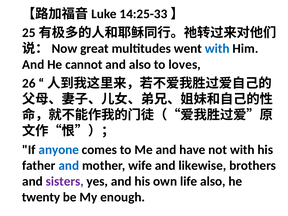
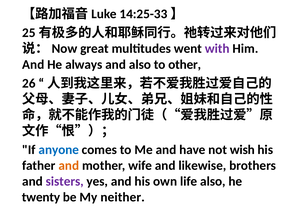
with colour: blue -> purple (217, 49)
cannot: cannot -> always (84, 64)
loves: loves -> other (185, 64)
not with: with -> wish (242, 150)
and colour: blue -> orange (69, 166)
enough: enough -> neither (123, 197)
